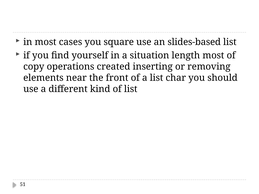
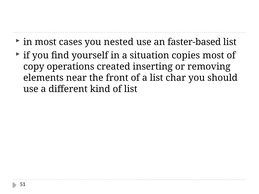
square: square -> nested (119, 42)
slides-based: slides-based -> faster-based (194, 42)
length: length -> copies (186, 55)
